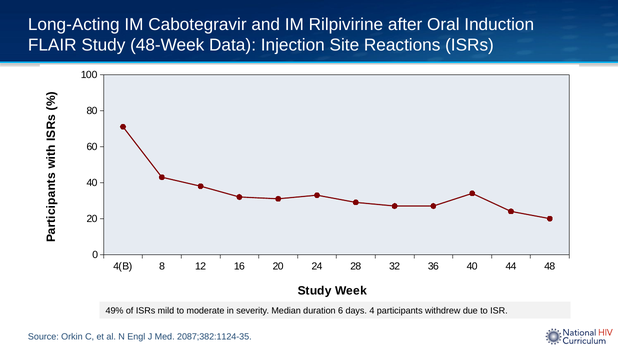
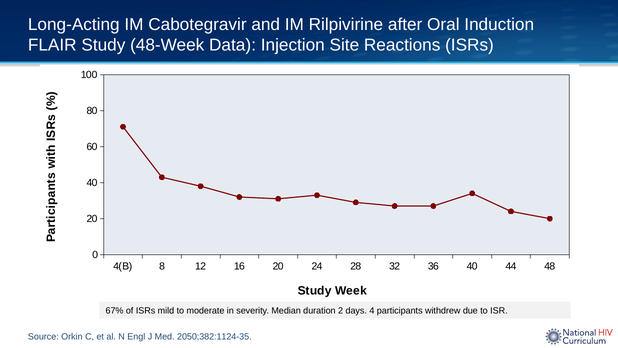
49%: 49% -> 67% (115, 310)
6: 6 -> 2 (341, 310)
2087;382:1124-35: 2087;382:1124-35 -> 2050;382:1124-35 (214, 336)
